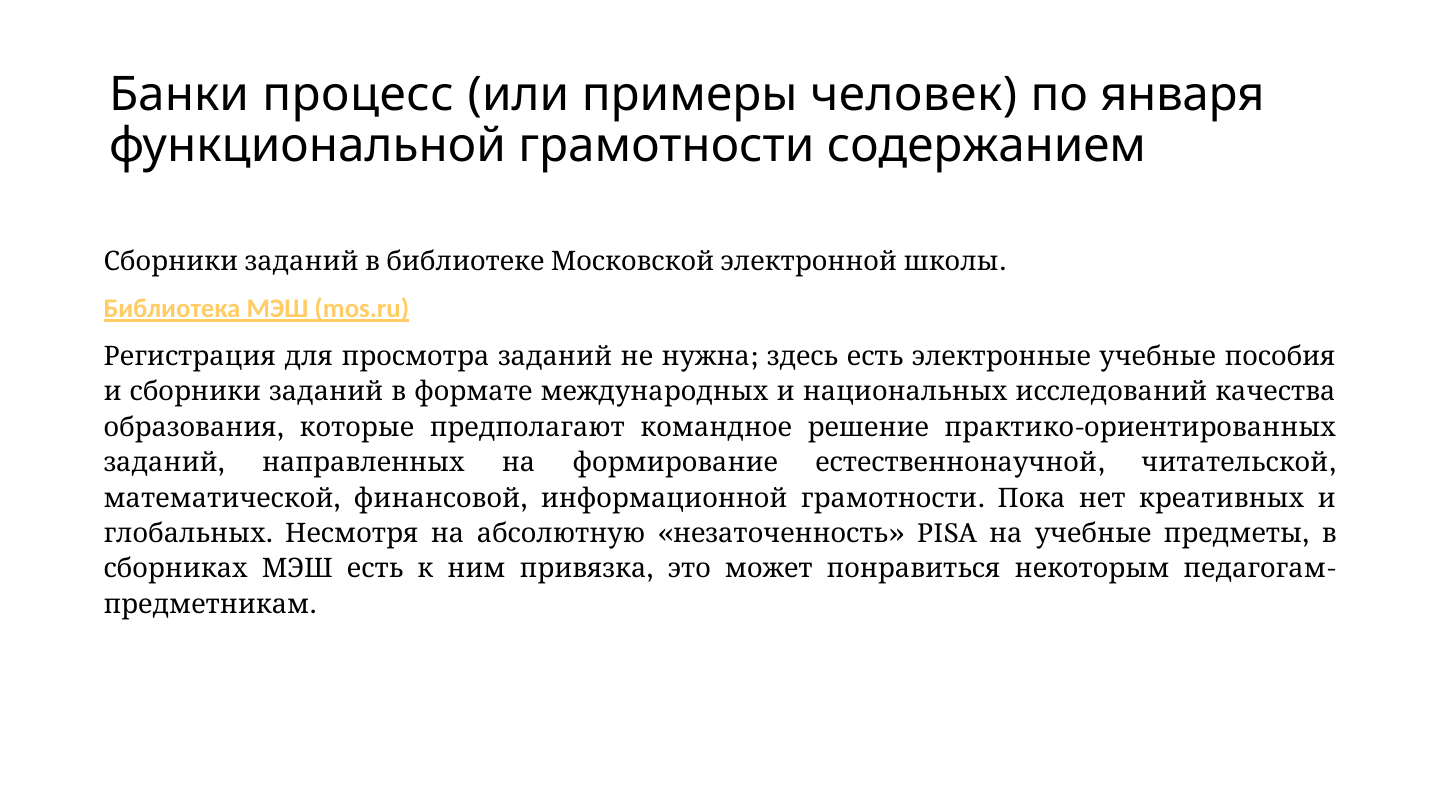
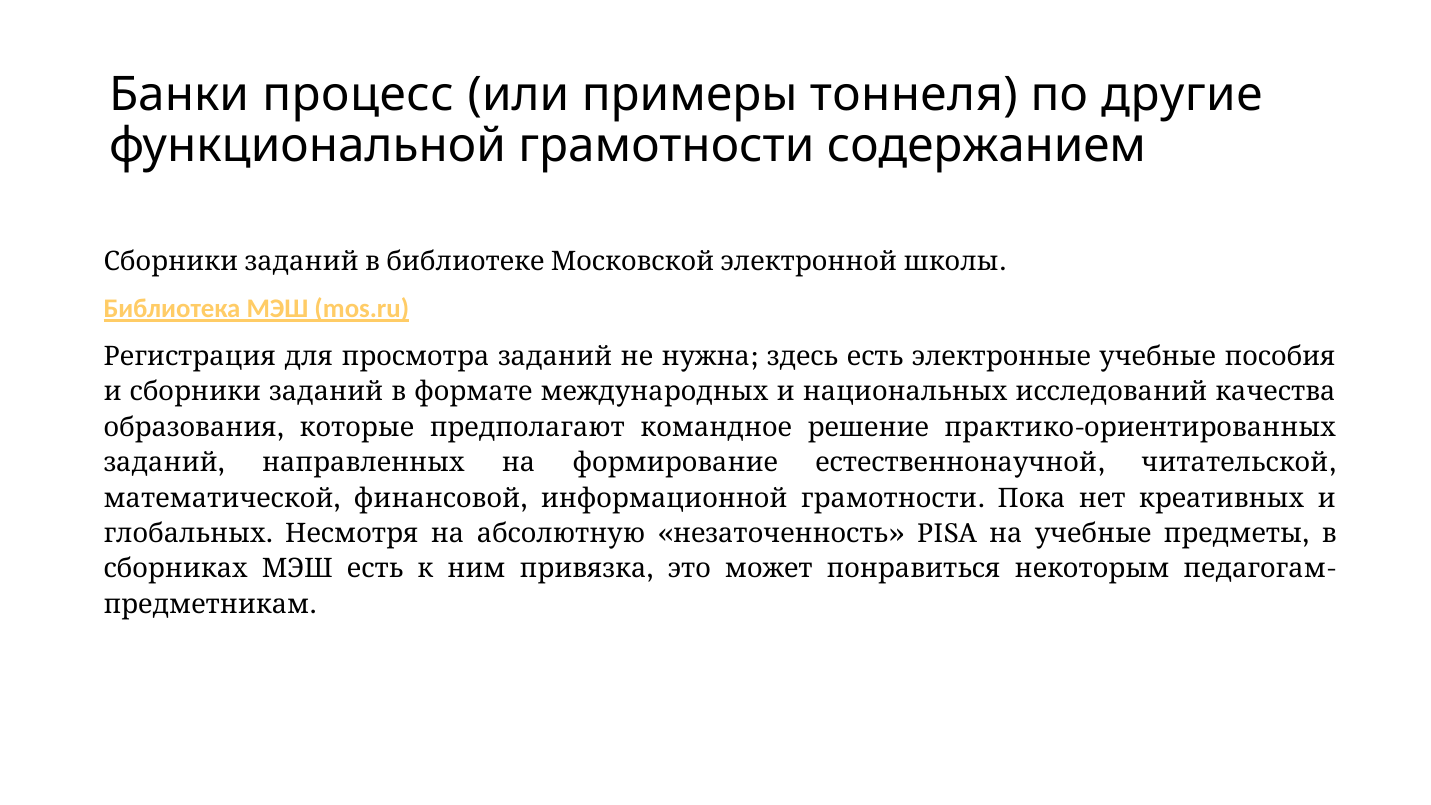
человек: человек -> тоннеля (914, 95)
января: января -> другие (1182, 95)
